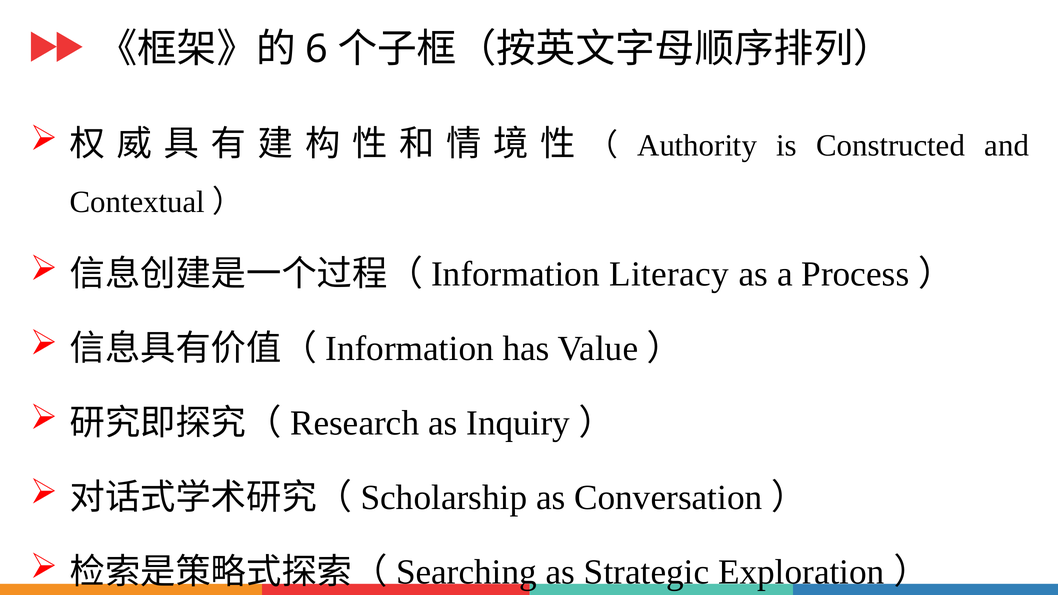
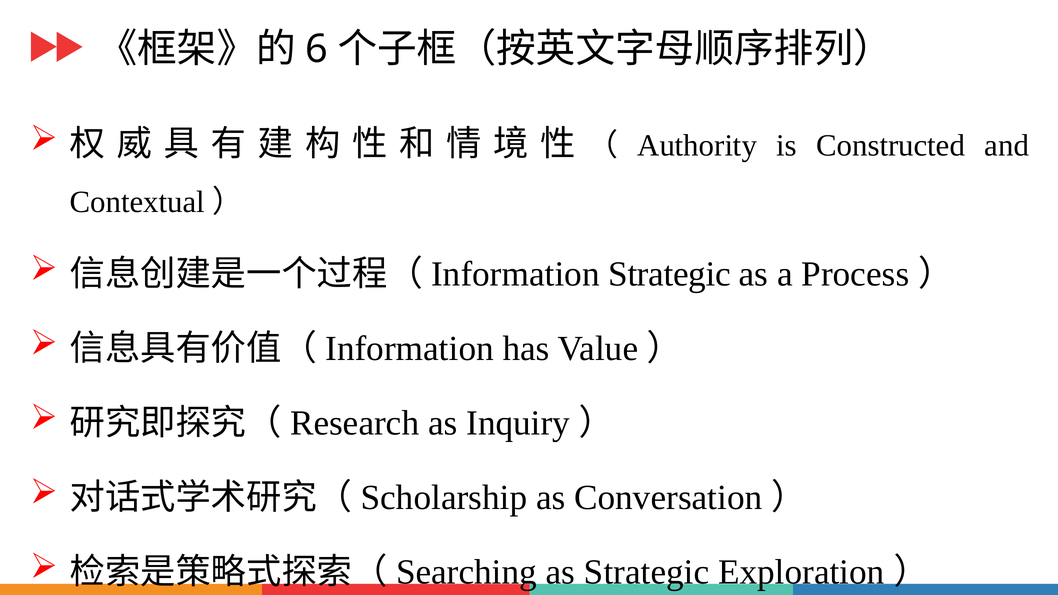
Literacy: Literacy -> Strategic (669, 274)
